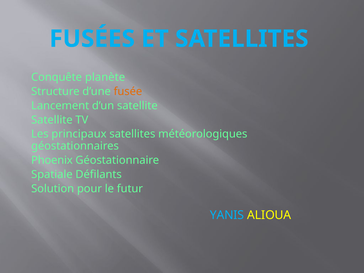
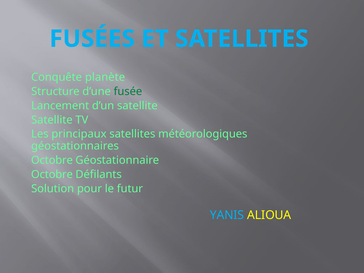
fusée colour: orange -> green (128, 91)
Phoenix: Phoenix -> Octobre (52, 160)
Spatiale: Spatiale -> Octobre (52, 174)
